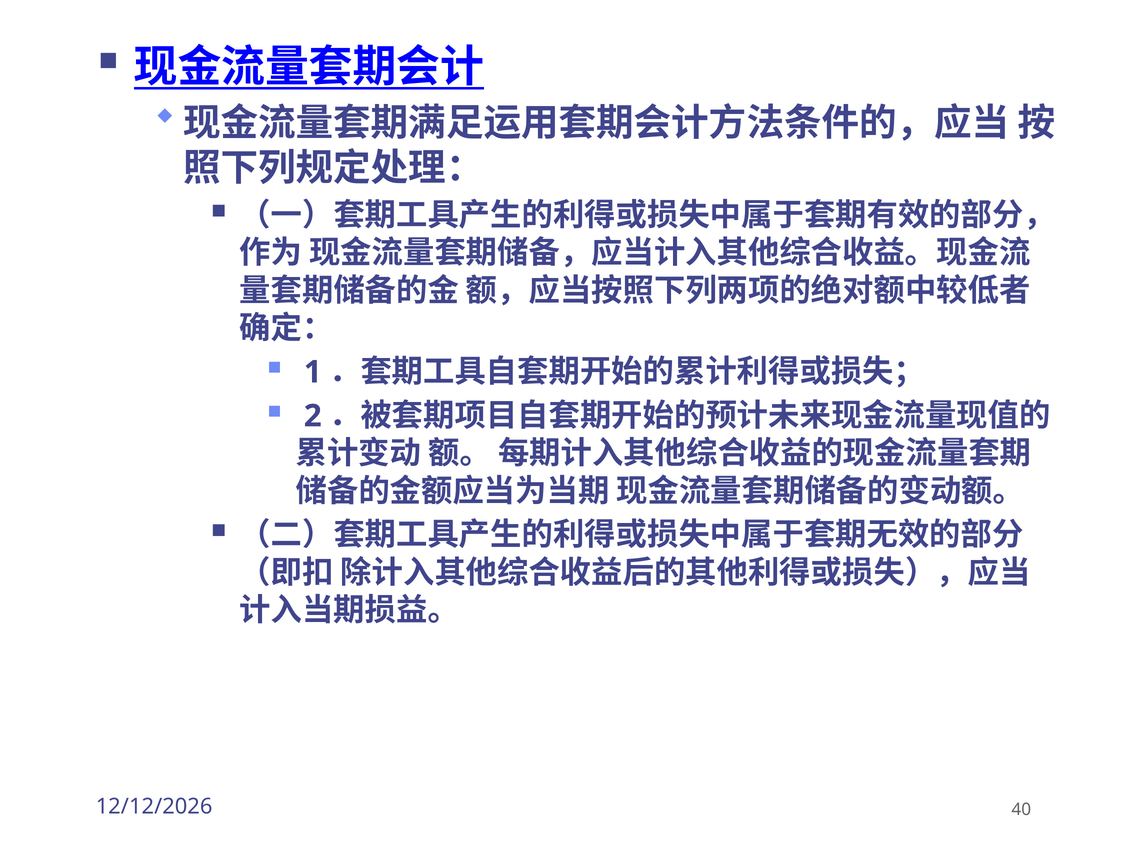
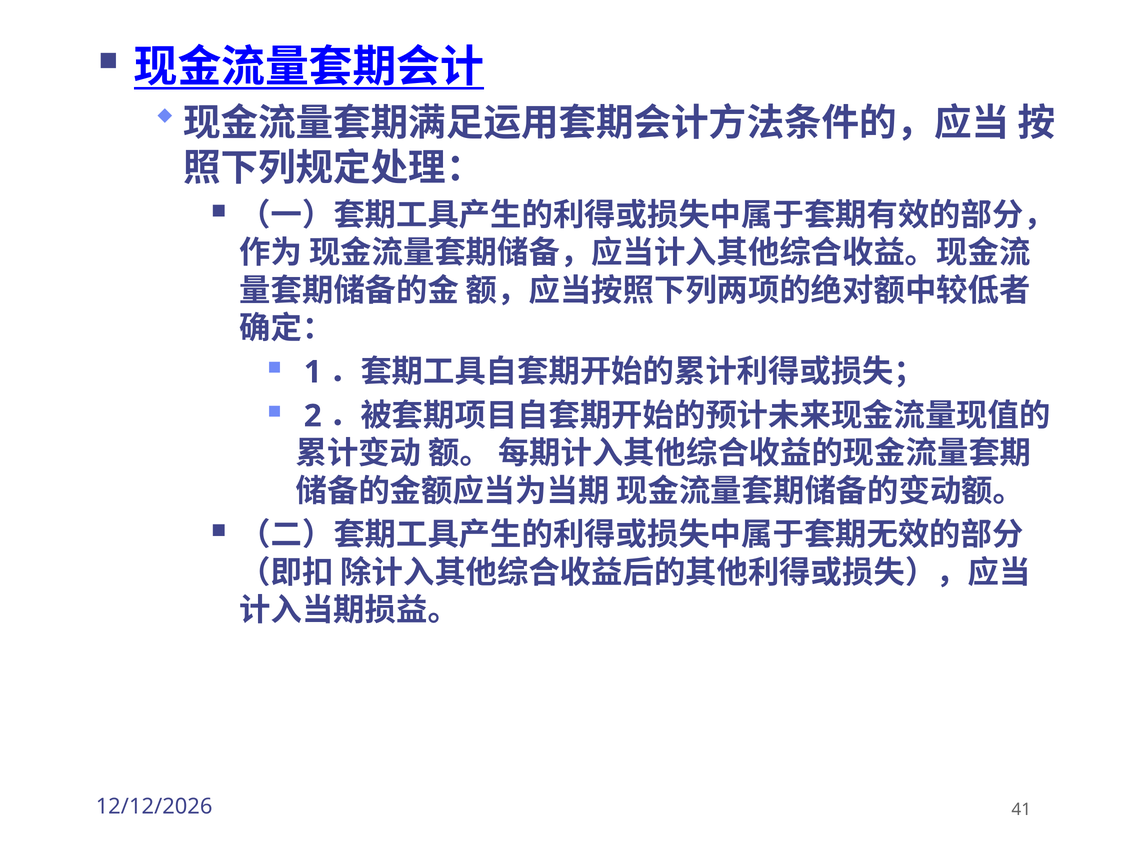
40: 40 -> 41 (1021, 809)
